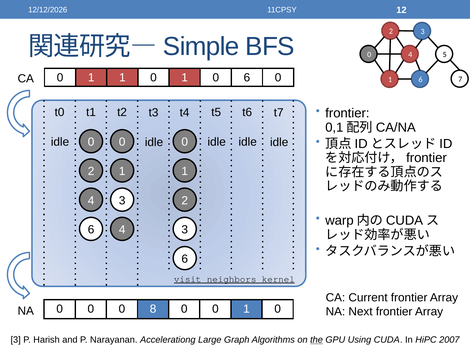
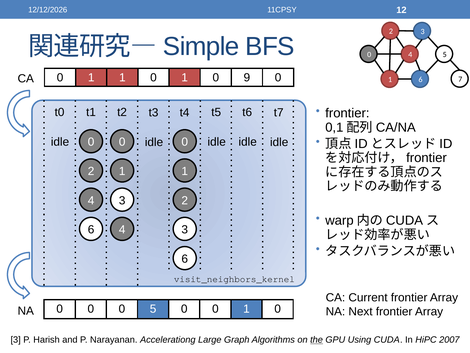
0 6: 6 -> 9 (247, 77)
visit_neighbors_kernel underline: present -> none (234, 279)
0 8: 8 -> 5 (153, 308)
